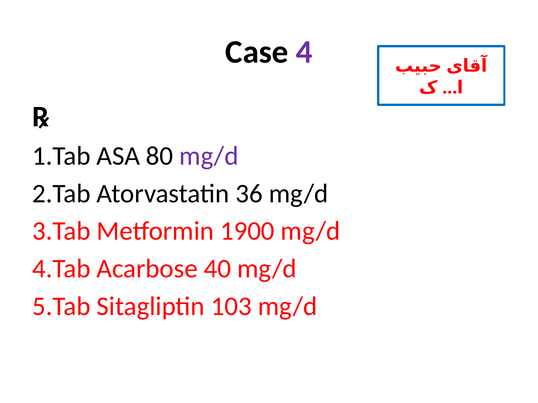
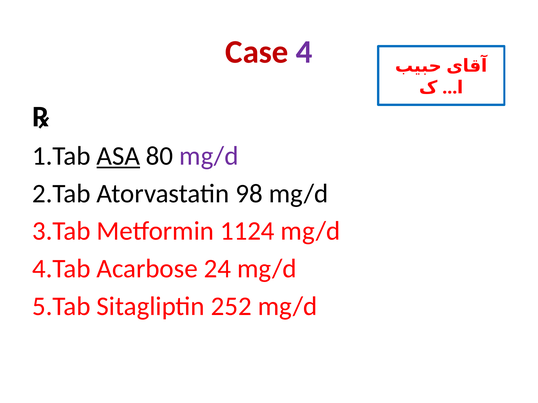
Case colour: black -> red (257, 52)
ASA underline: none -> present (118, 156)
36: 36 -> 98 (249, 194)
1900: 1900 -> 1124 (247, 231)
40: 40 -> 24 (217, 269)
103: 103 -> 252 (231, 307)
